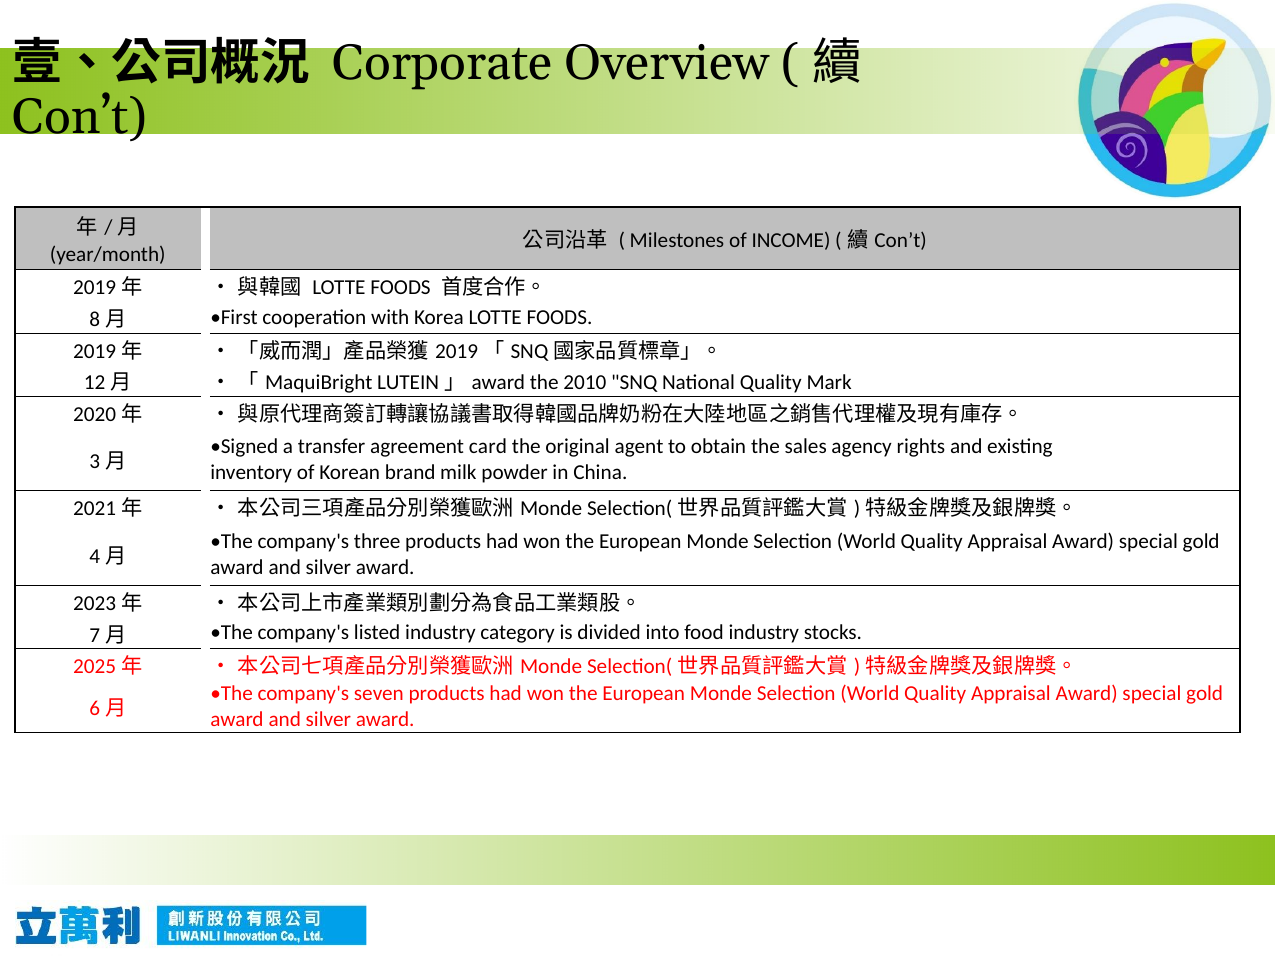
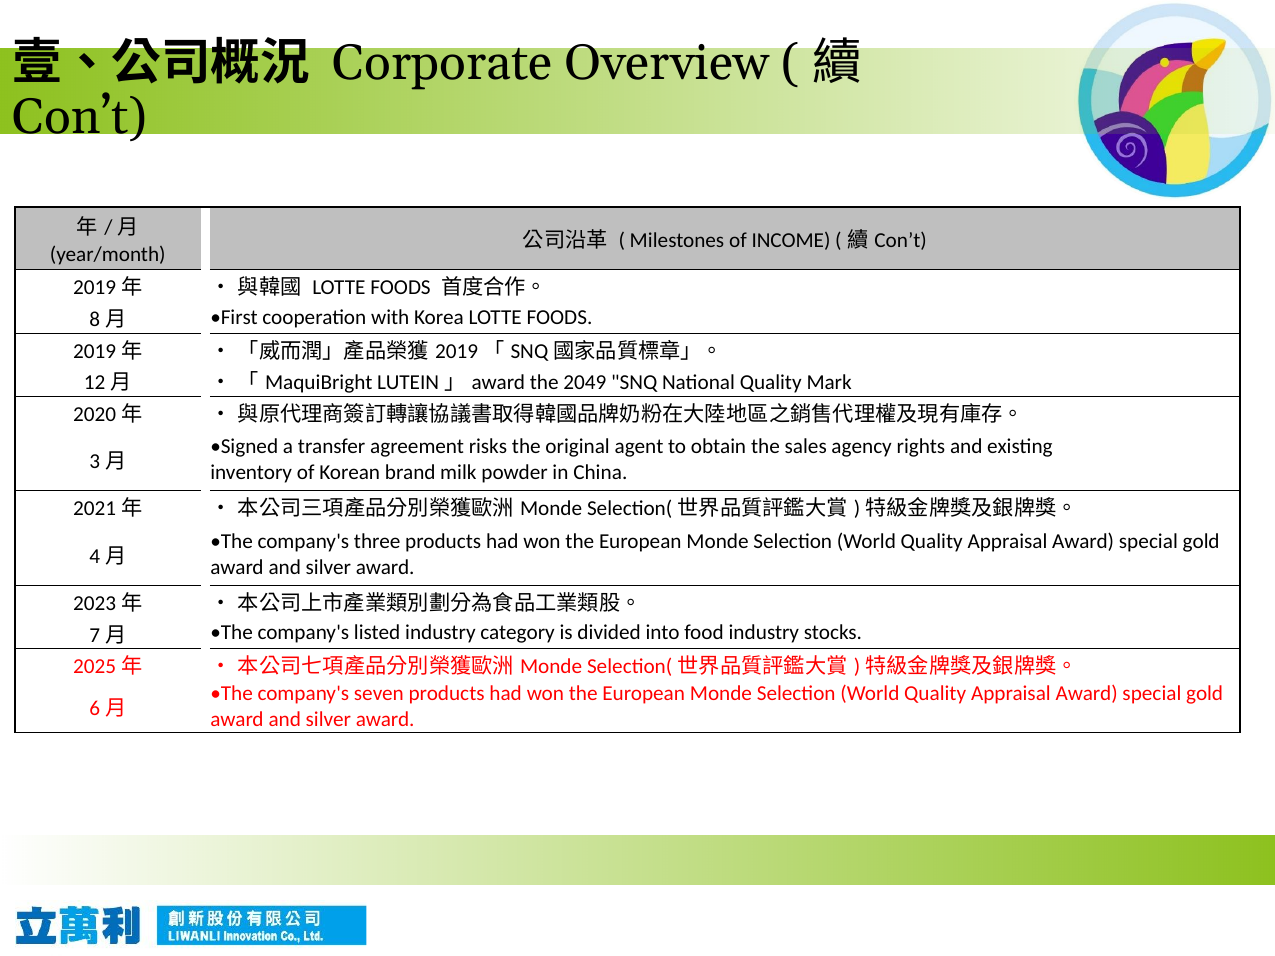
2010: 2010 -> 2049 (585, 383)
card: card -> risks (488, 447)
